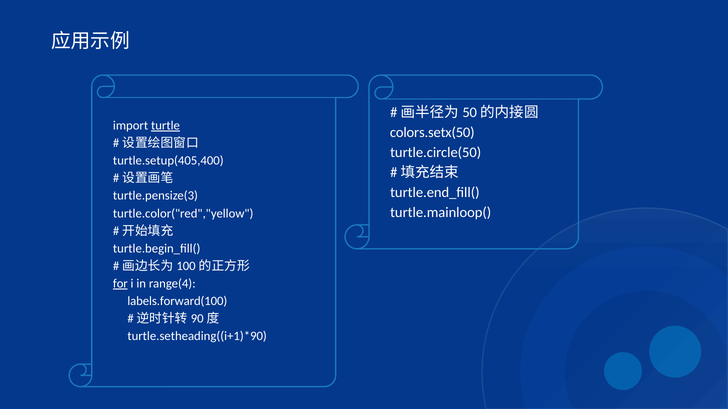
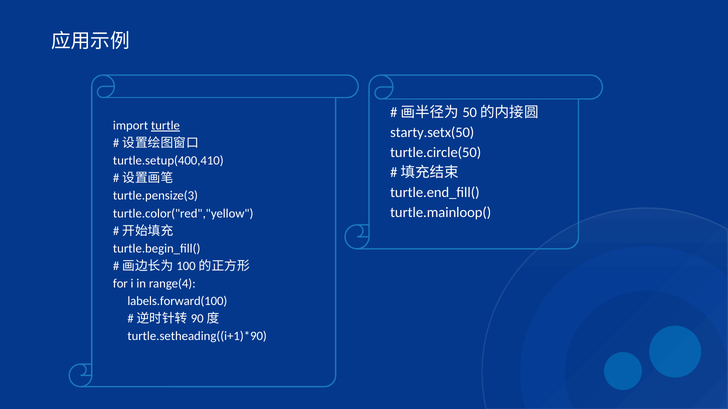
colors.setx(50: colors.setx(50 -> starty.setx(50 (432, 133)
turtle.setup(405,400: turtle.setup(405,400 -> turtle.setup(400,410 (168, 161)
for underline: present -> none (120, 284)
